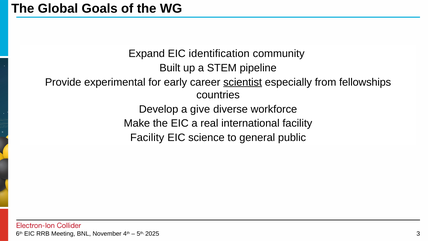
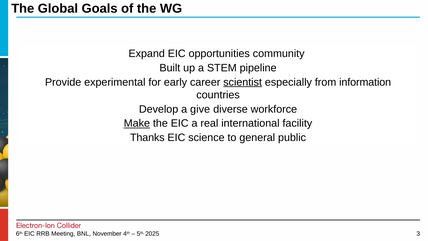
identification: identification -> opportunities (219, 54)
fellowships: fellowships -> information (365, 82)
Make underline: none -> present (137, 123)
Facility: Facility -> Thanks (147, 137)
